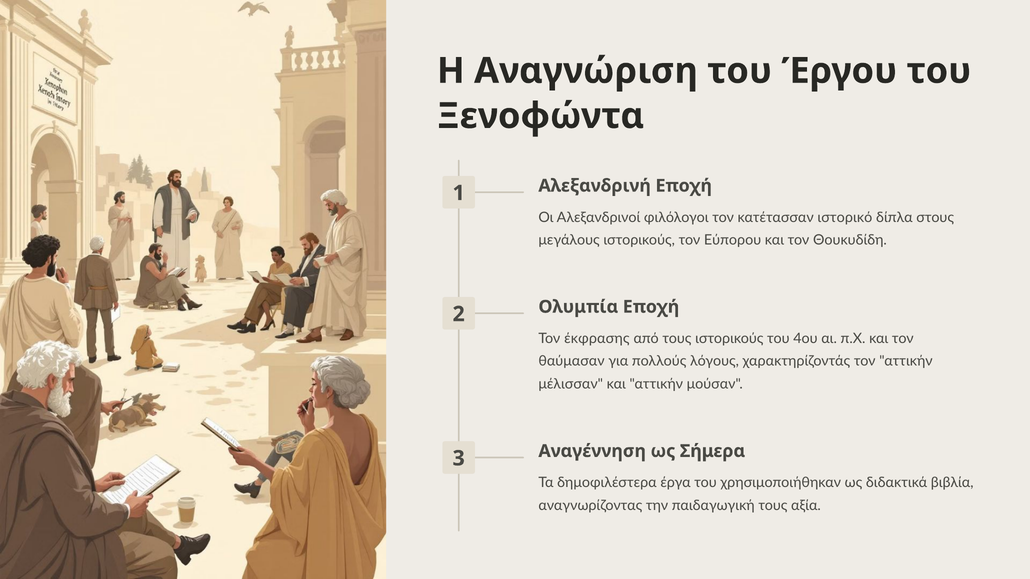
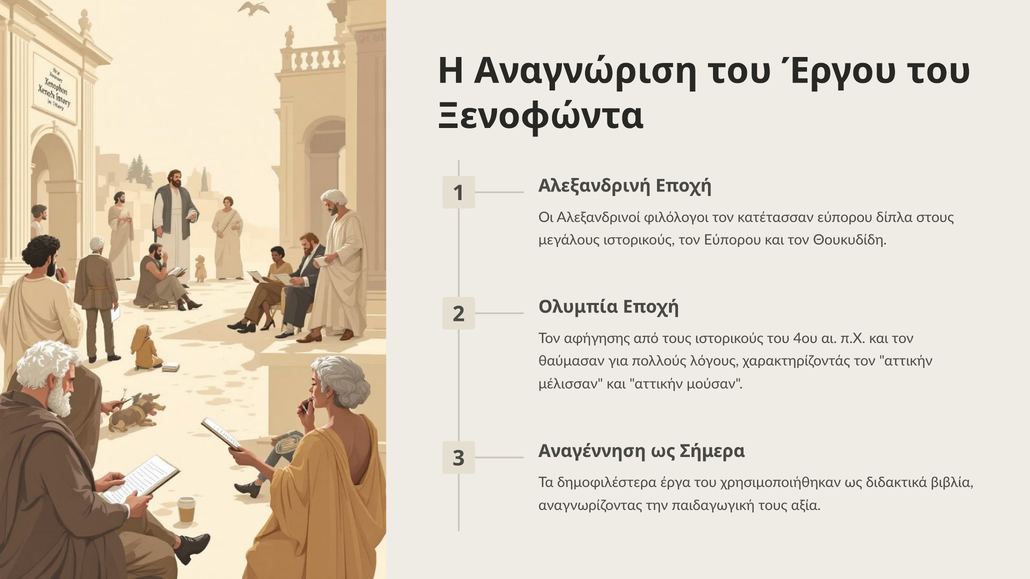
κατέτασσαν ιστορικό: ιστορικό -> εύπορου (845, 218)
έκφρασης: έκφρασης -> αφήγησης (597, 339)
